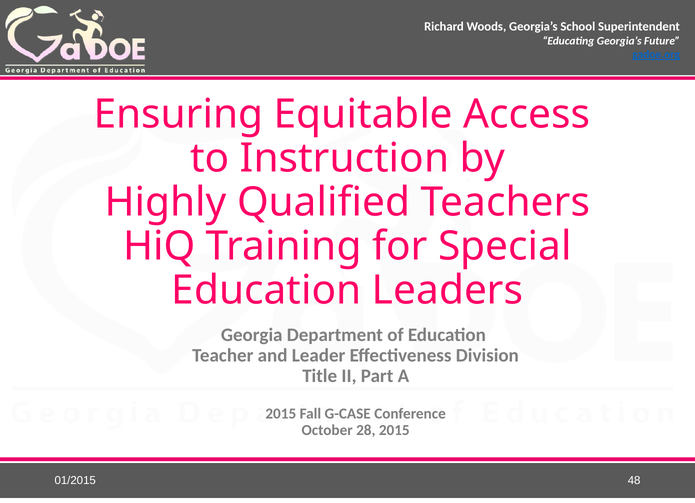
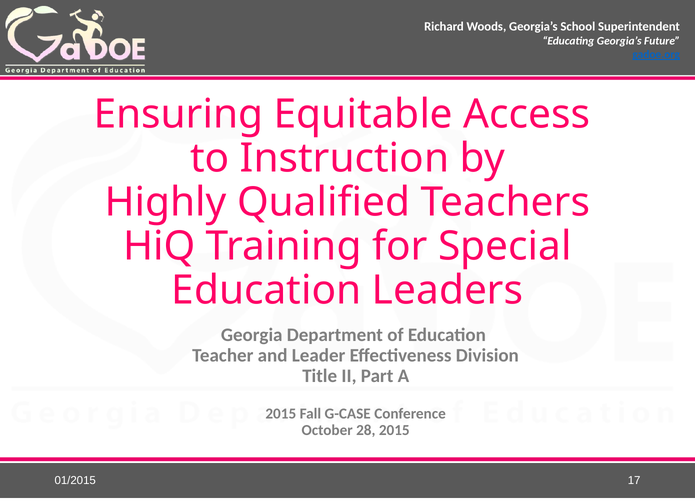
48: 48 -> 17 (634, 480)
